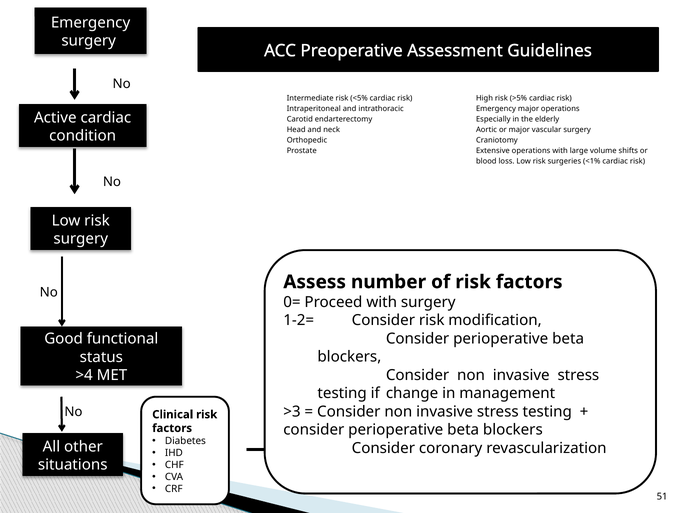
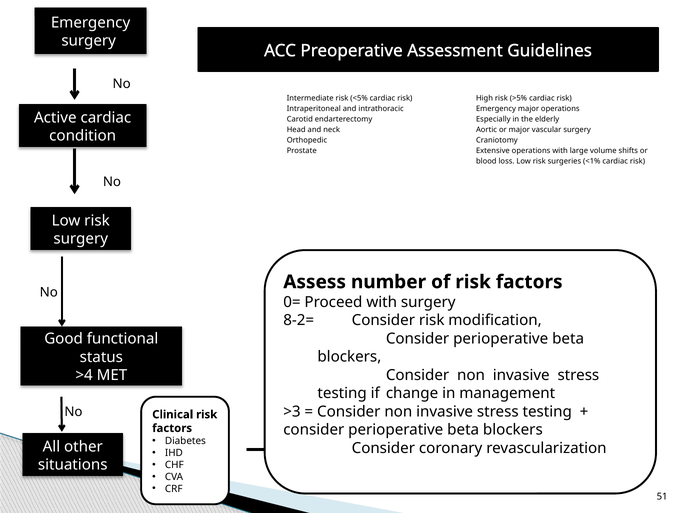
1-2=: 1-2= -> 8-2= (299, 320)
